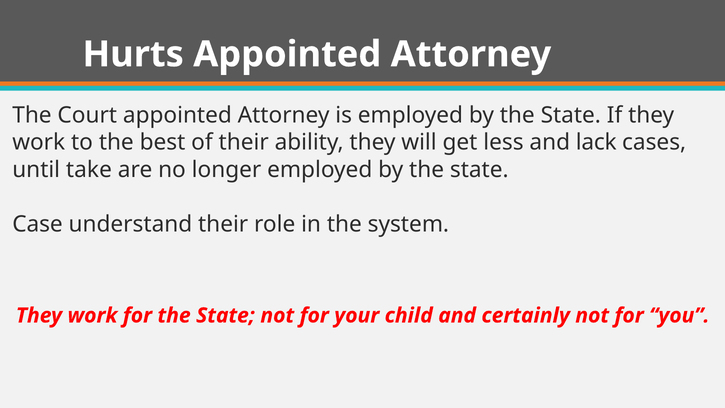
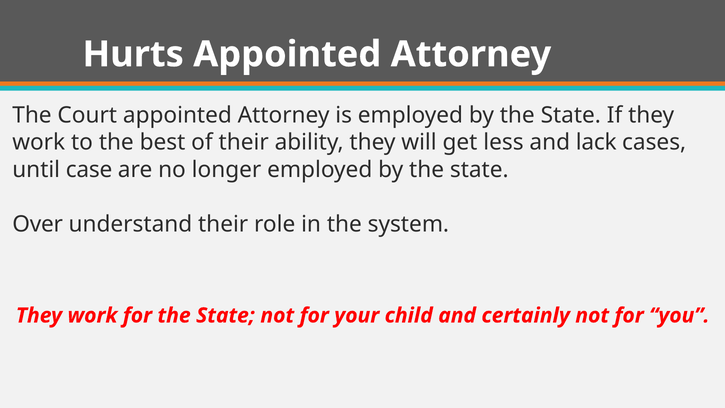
take: take -> case (89, 170)
Case: Case -> Over (38, 224)
